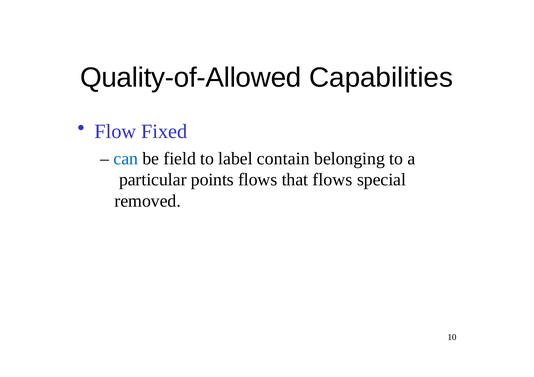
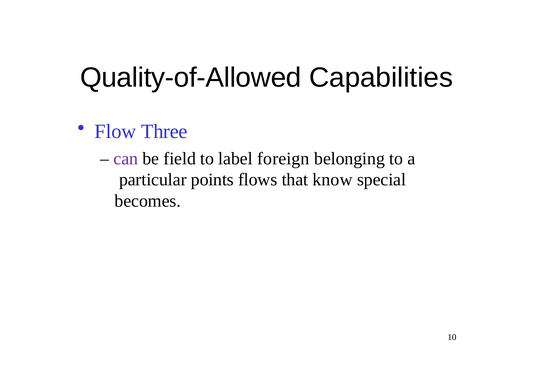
Fixed: Fixed -> Three (164, 132)
can colour: blue -> purple (126, 159)
contain: contain -> foreign (283, 159)
that flows: flows -> know (332, 180)
removed: removed -> becomes (148, 201)
